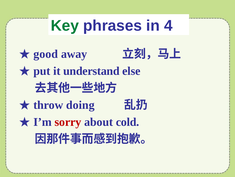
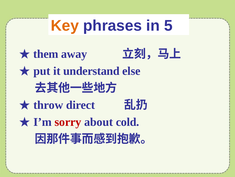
Key colour: green -> orange (65, 26)
4: 4 -> 5 (168, 26)
good: good -> them (46, 54)
doing: doing -> direct (81, 105)
